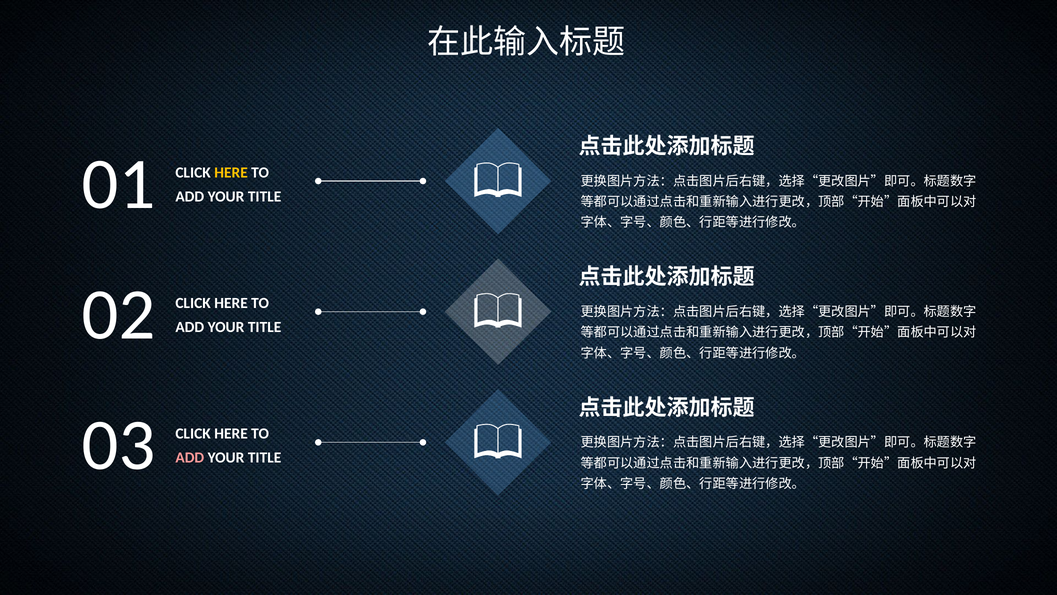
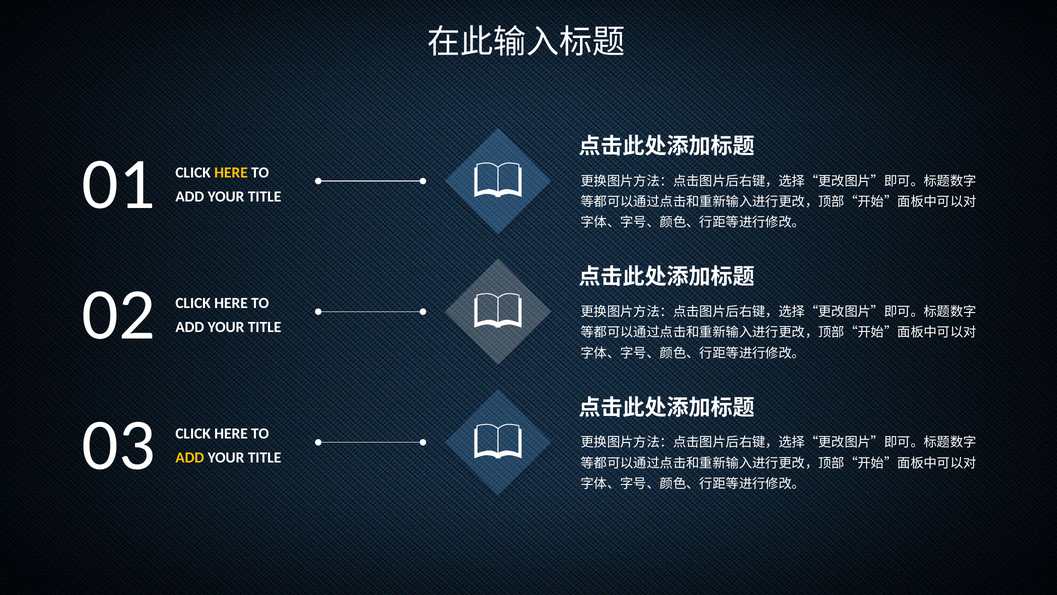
ADD colour: pink -> yellow (190, 458)
